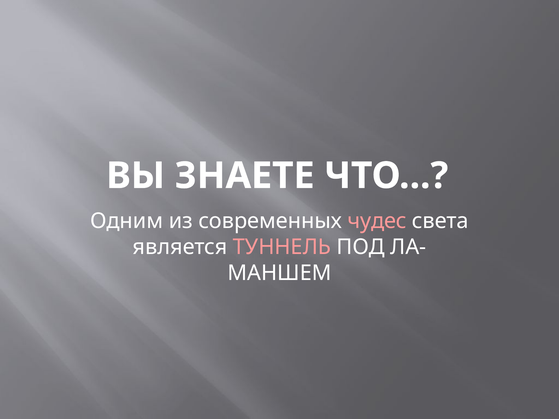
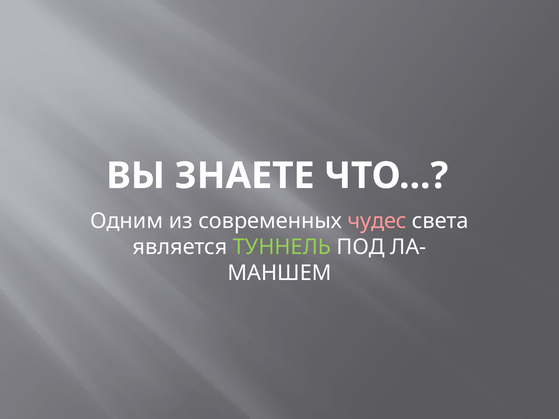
ТУННЕЛЬ colour: pink -> light green (282, 247)
